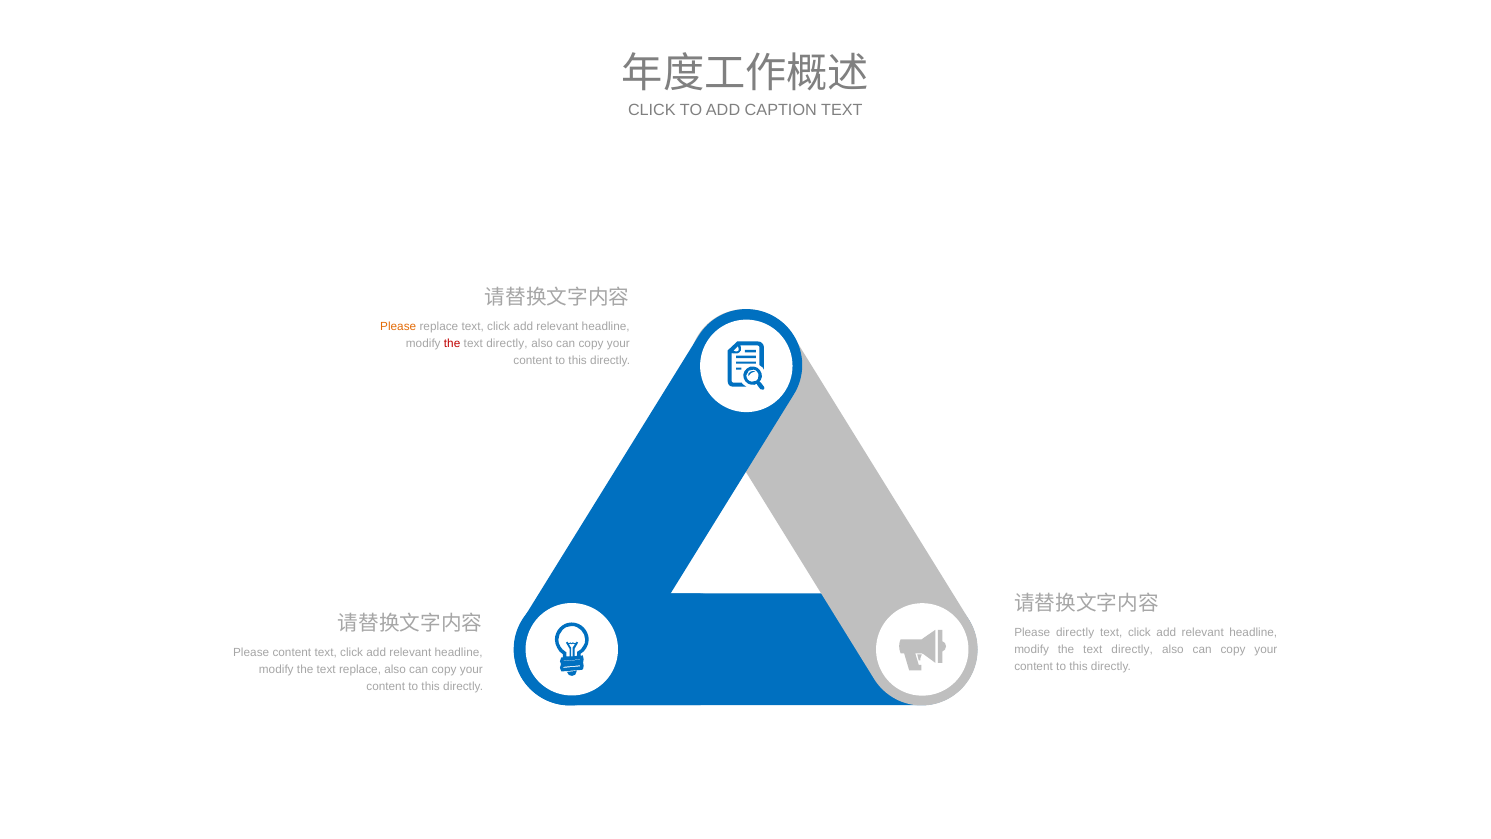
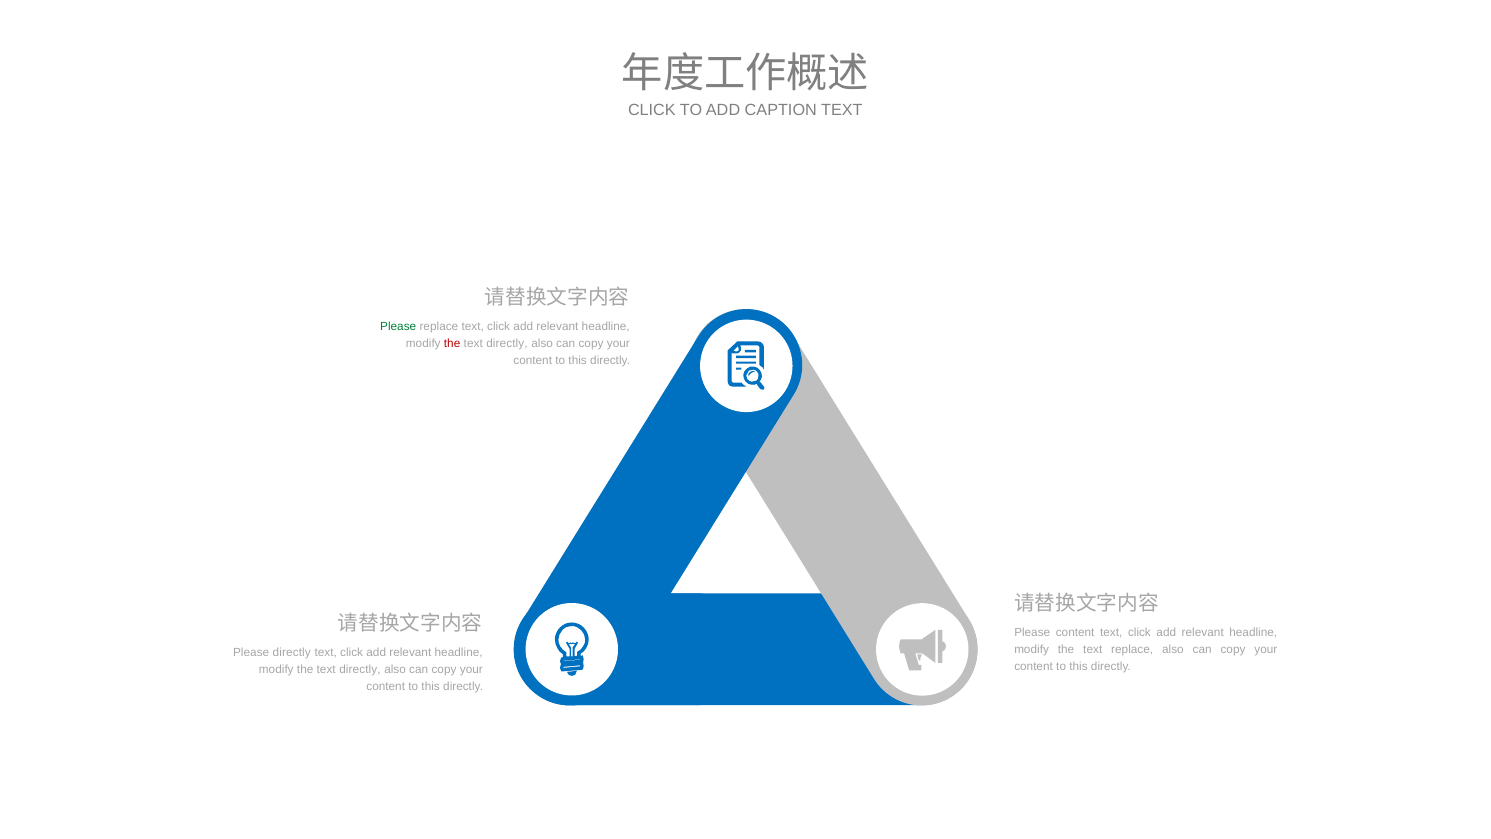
Please colour: orange -> green (398, 326)
Please directly: directly -> content (1075, 633)
directly: directly -> replace (1132, 650)
Please content: content -> directly (292, 652)
replace: replace -> directly (360, 669)
